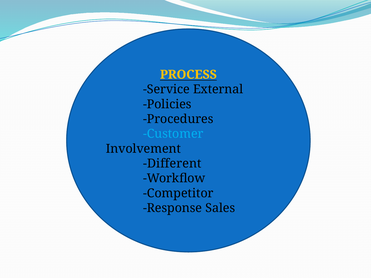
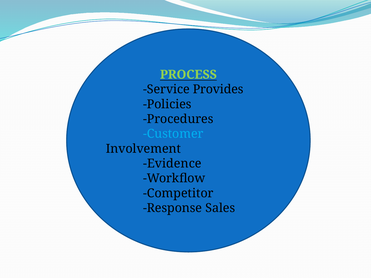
PROCESS colour: yellow -> light green (188, 75)
External: External -> Provides (218, 89)
Different: Different -> Evidence (172, 164)
